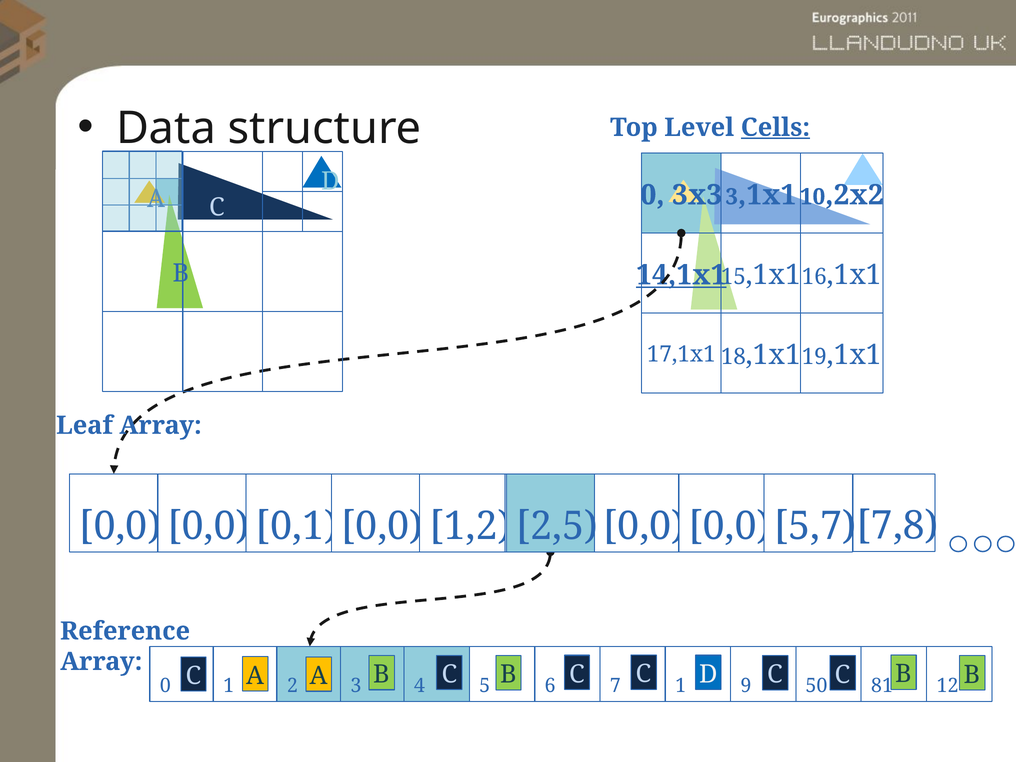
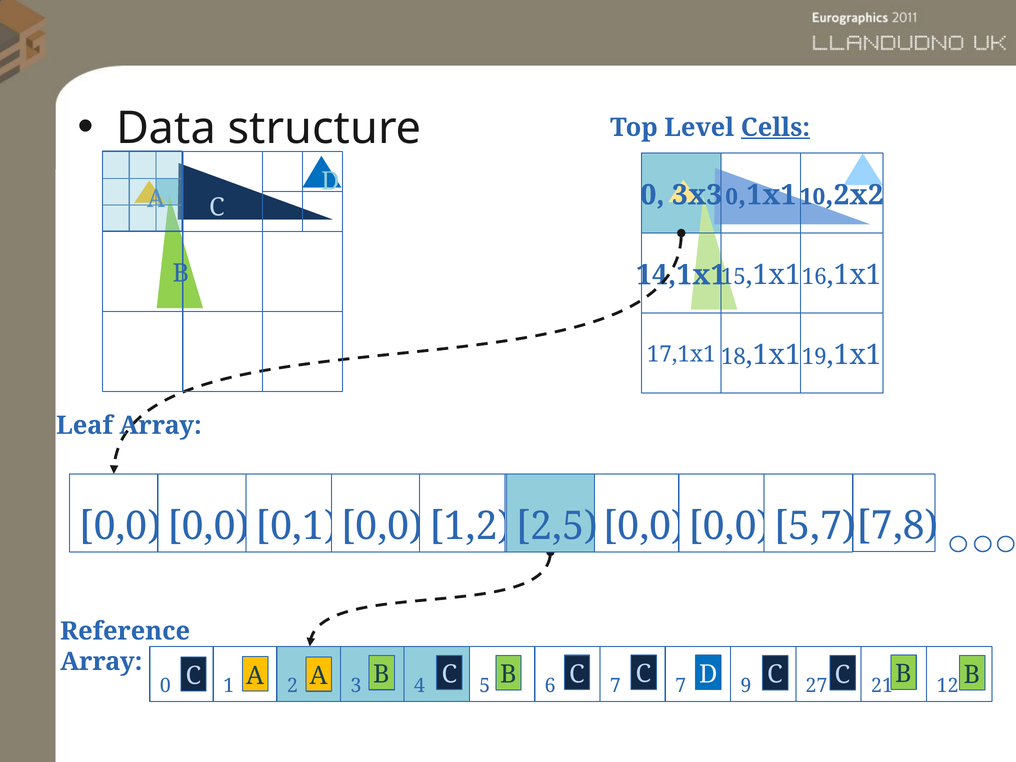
3: 3 -> 0 (732, 197)
14,1x1 underline: present -> none (681, 275)
50: 50 -> 27 (816, 686)
7 1: 1 -> 7 (681, 686)
81: 81 -> 21 (882, 686)
